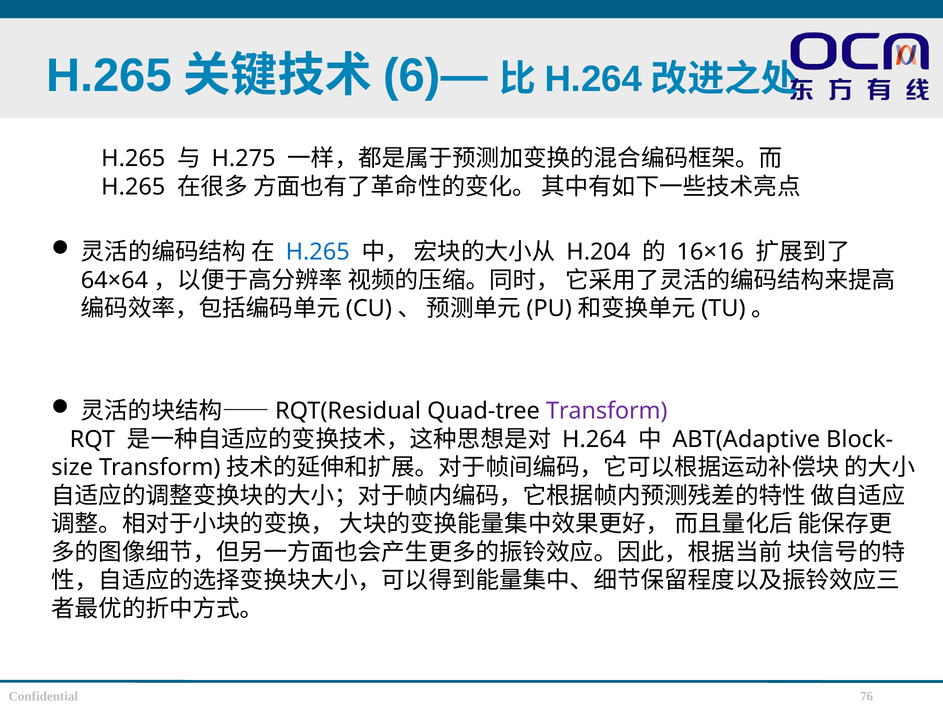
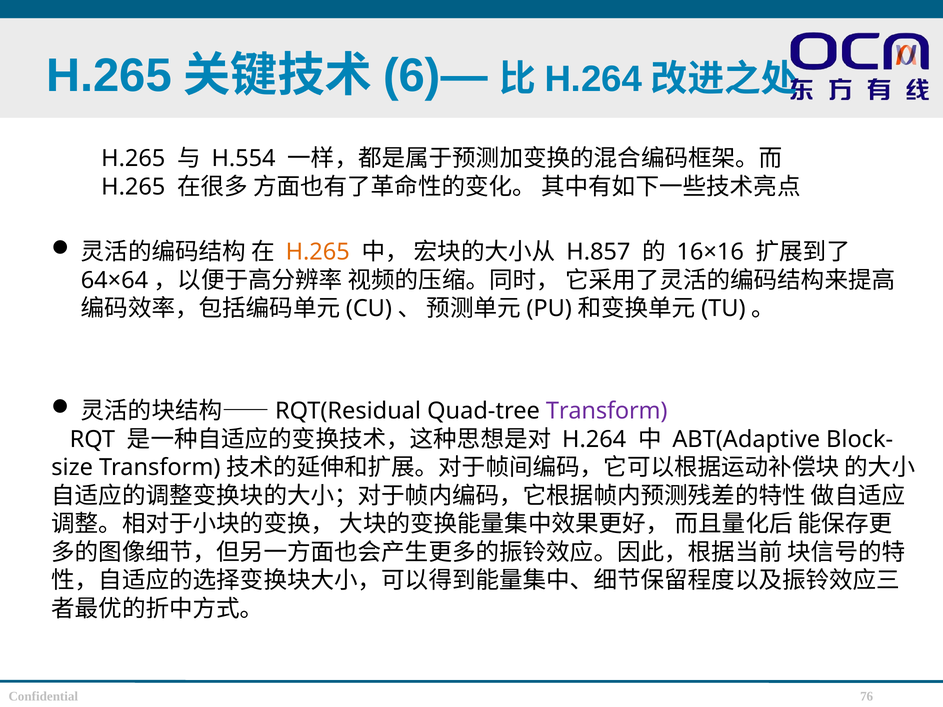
H.275: H.275 -> H.554 (244, 159)
H.265 colour: blue -> orange (318, 252)
H.204: H.204 -> H.857 (598, 252)
